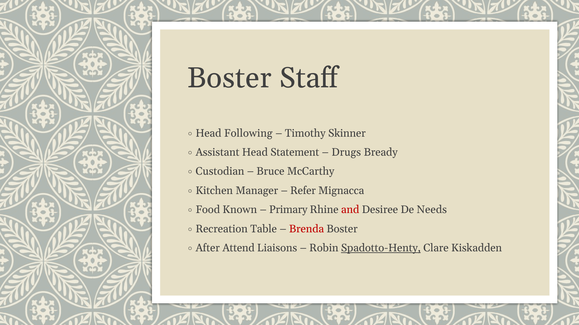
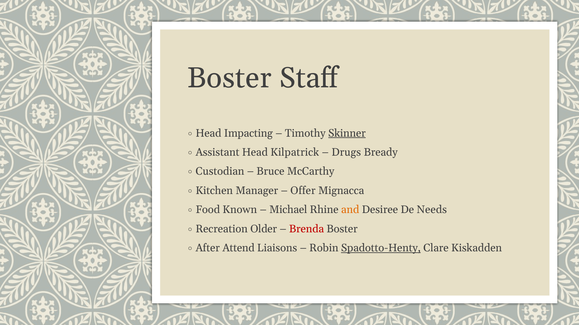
Following: Following -> Impacting (248, 133)
Skinner underline: none -> present (347, 133)
Statement: Statement -> Kilpatrick (295, 153)
Refer: Refer -> Offer (303, 191)
Primary: Primary -> Michael (288, 210)
and colour: red -> orange (350, 210)
Table: Table -> Older (264, 229)
